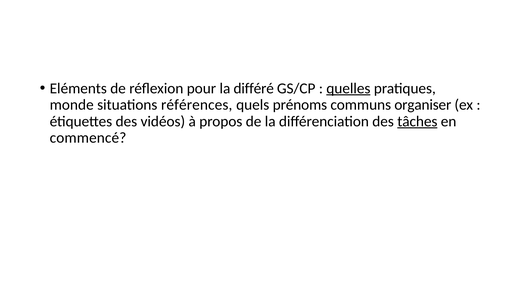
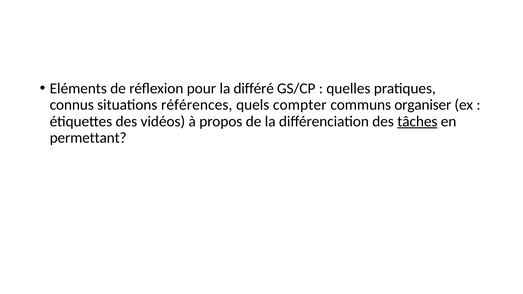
quelles underline: present -> none (348, 88)
monde: monde -> connus (72, 105)
prénoms: prénoms -> compter (300, 105)
commencé: commencé -> permettant (88, 138)
